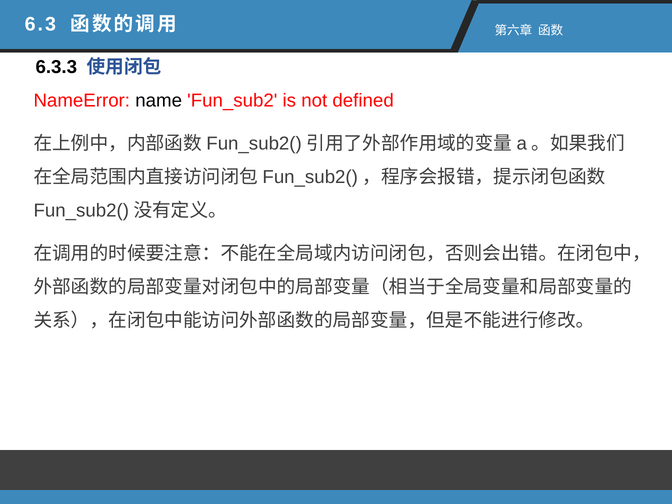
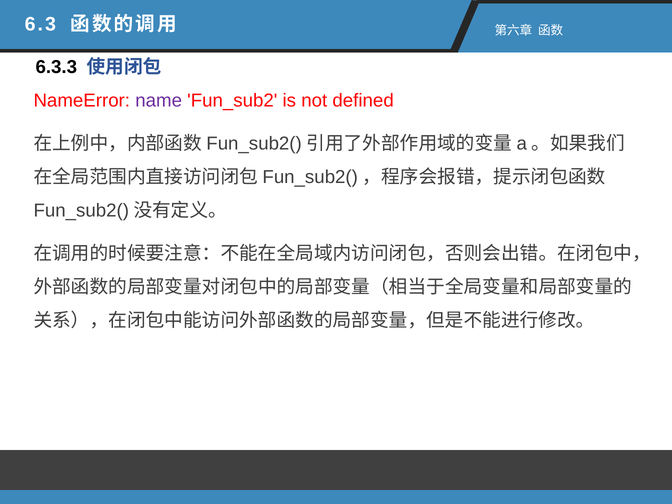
name colour: black -> purple (159, 100)
